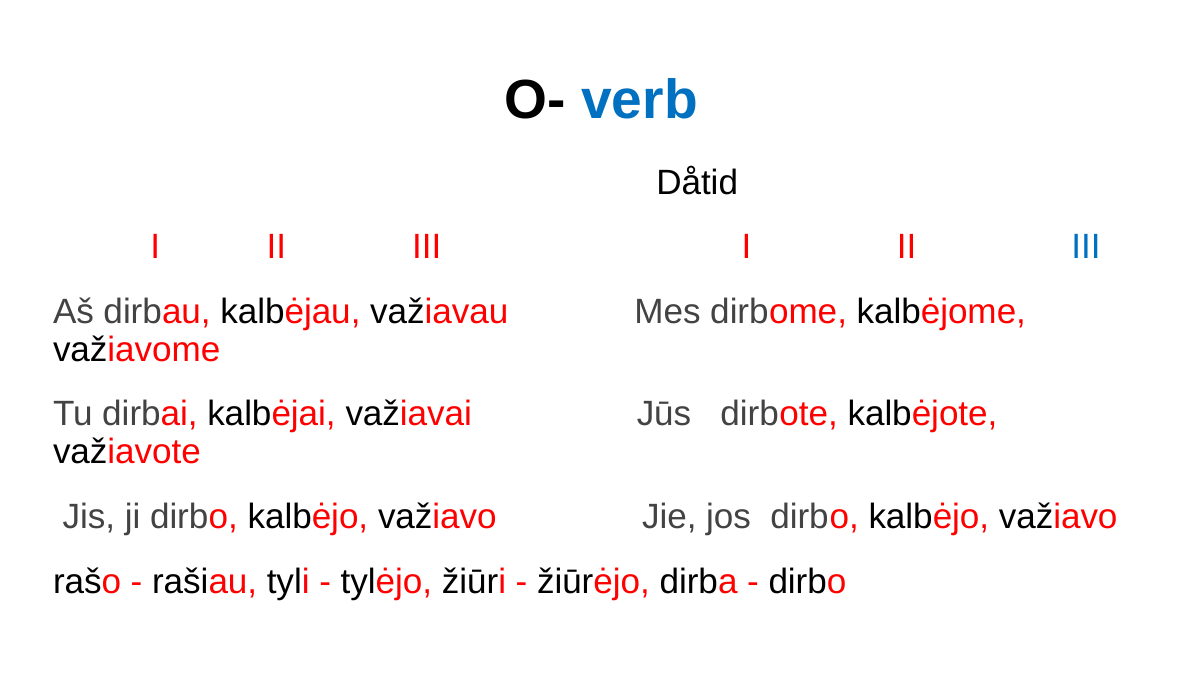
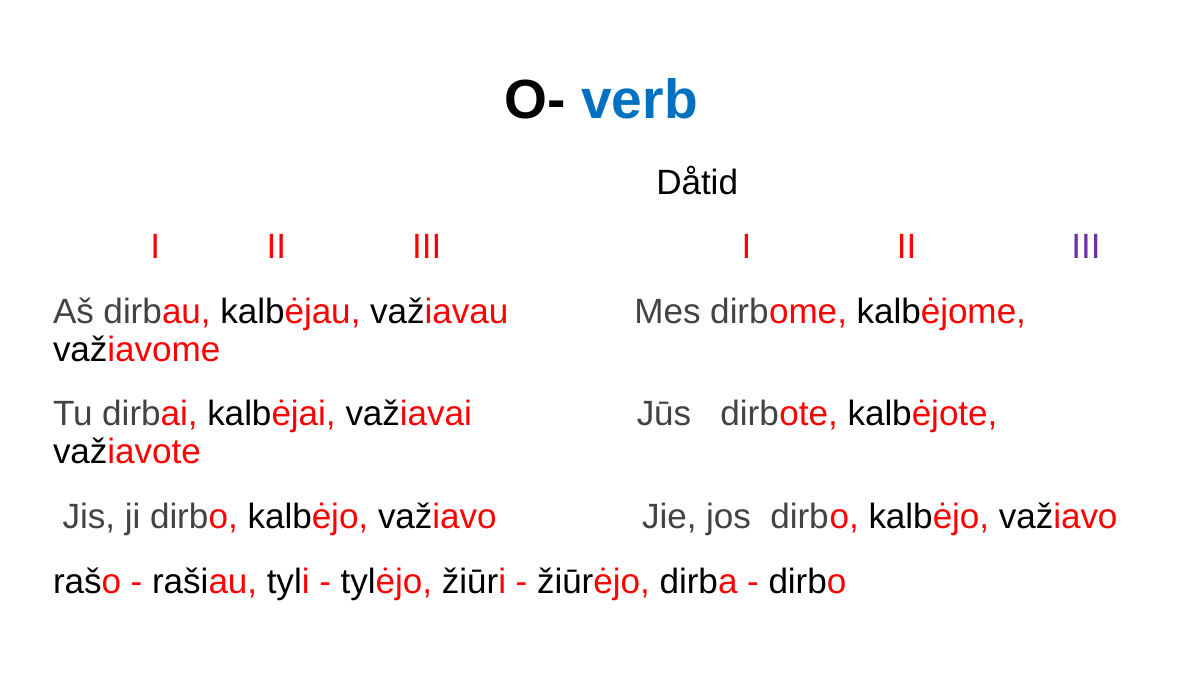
III colour: blue -> purple (1086, 247)
